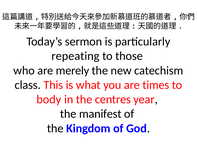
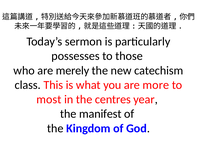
repeating: repeating -> possesses (76, 56)
times: times -> more (156, 85)
body: body -> most (49, 99)
